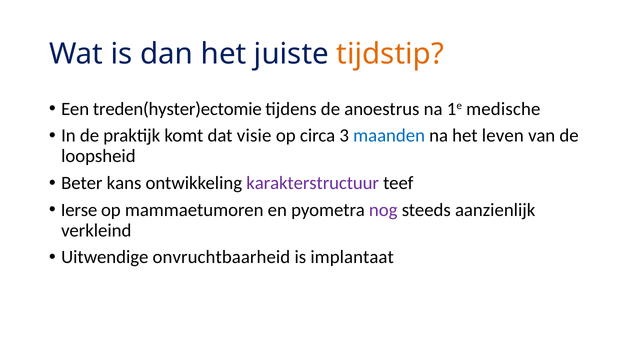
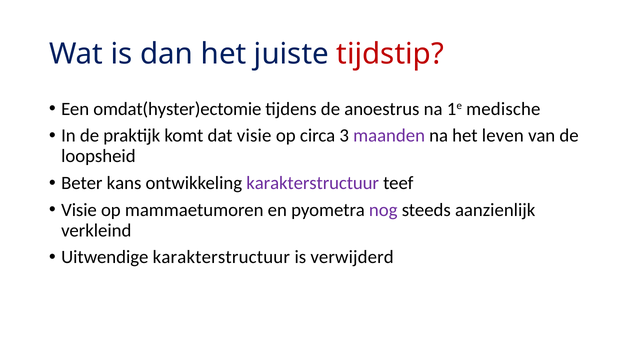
tijdstip colour: orange -> red (390, 54)
treden(hyster)ectomie: treden(hyster)ectomie -> omdat(hyster)ectomie (177, 109)
maanden colour: blue -> purple (389, 136)
Ierse: Ierse -> Visie (79, 210)
Uitwendige onvruchtbaarheid: onvruchtbaarheid -> karakterstructuur (221, 257)
implantaat: implantaat -> verwijderd (352, 257)
